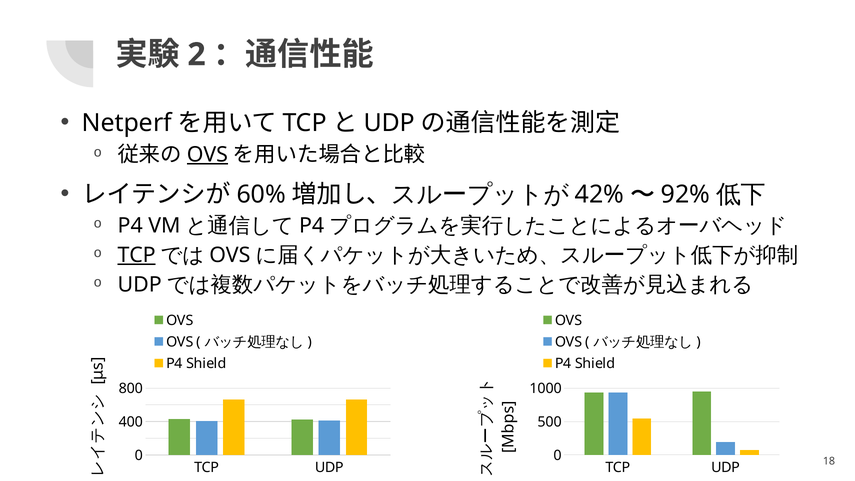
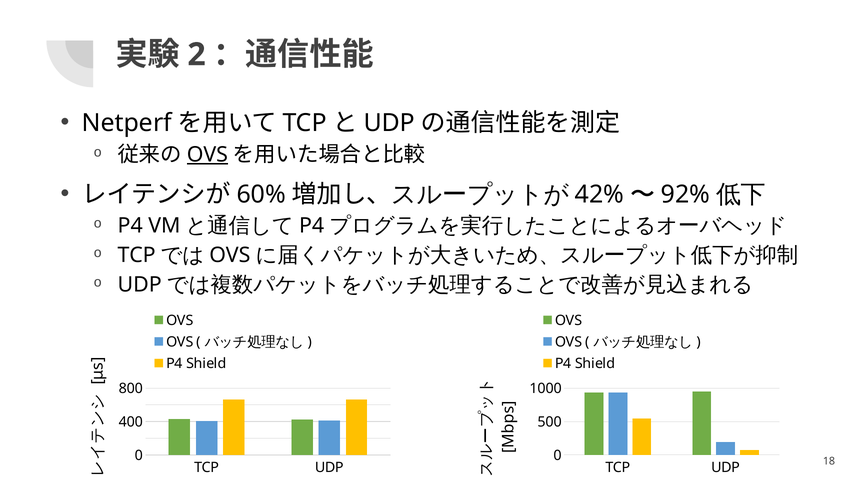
TCP underline: present -> none (137, 255)
